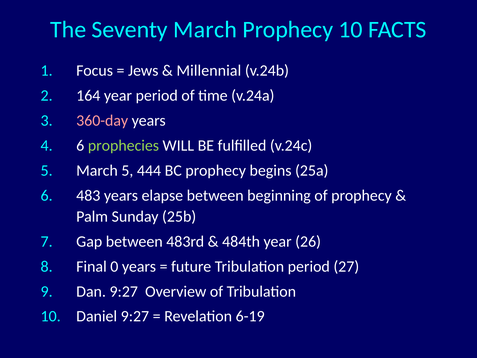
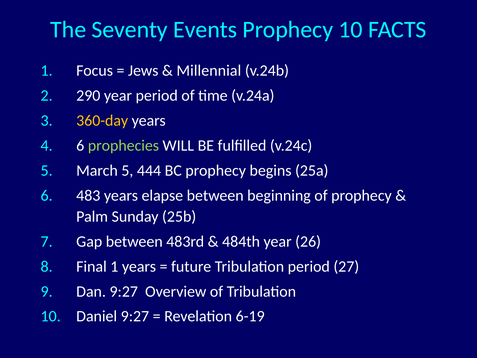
Seventy March: March -> Events (205, 30)
164: 164 -> 290 (88, 96)
360-day colour: pink -> yellow (102, 120)
Final 0: 0 -> 1 (114, 266)
